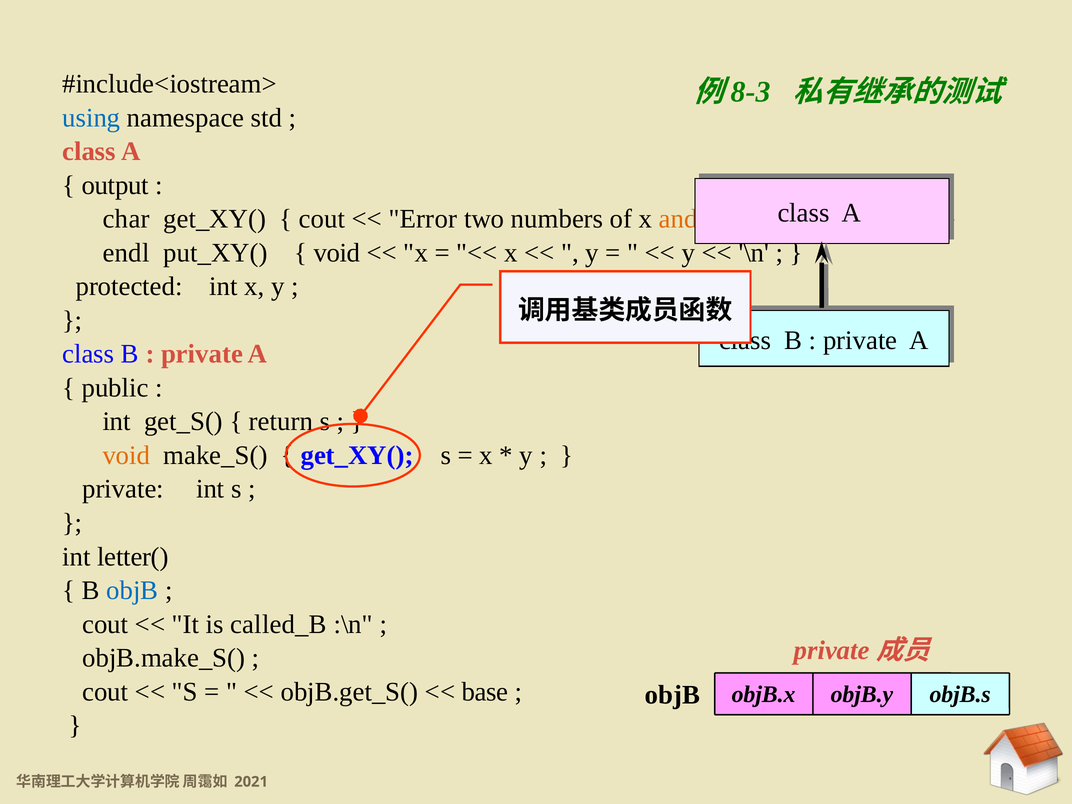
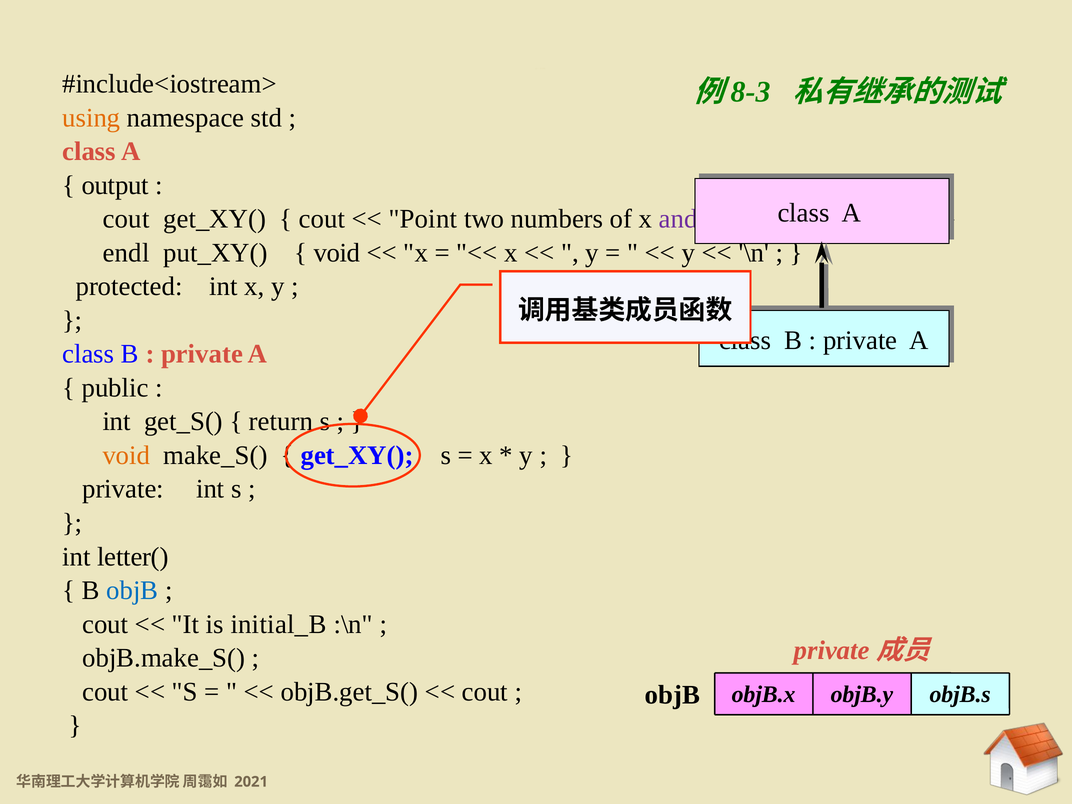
using colour: blue -> orange (91, 118)
char: char -> cout (126, 219)
Error: Error -> Point (423, 219)
and colour: orange -> purple (678, 219)
called_B: called_B -> initial_B (279, 624)
base: base -> cout (485, 692)
